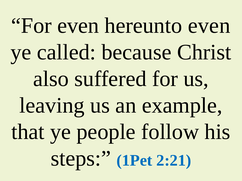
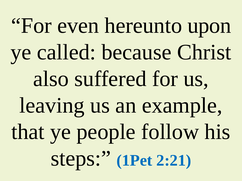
hereunto even: even -> upon (209, 26)
